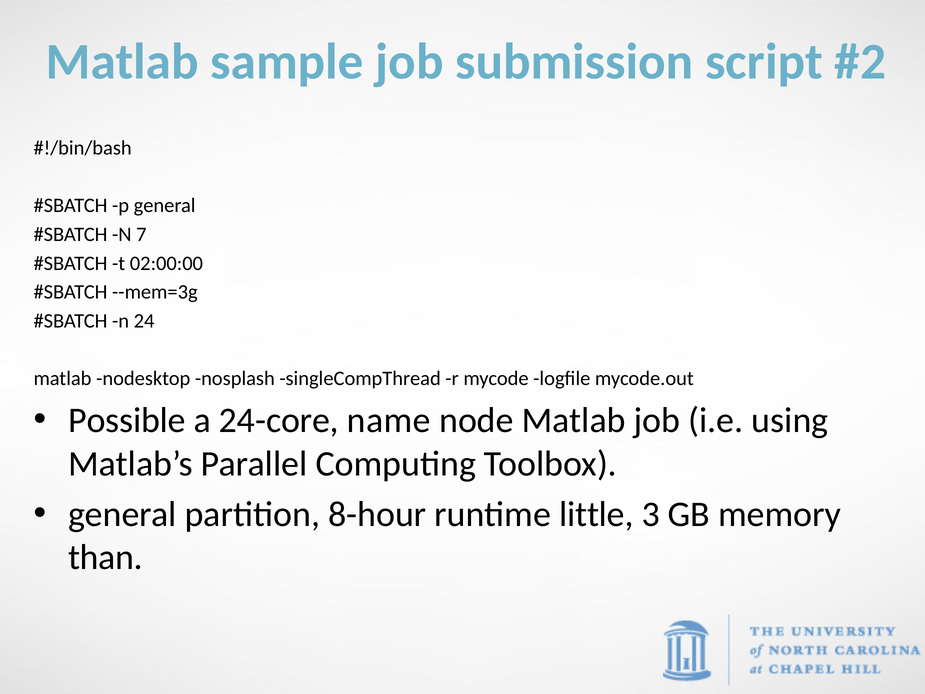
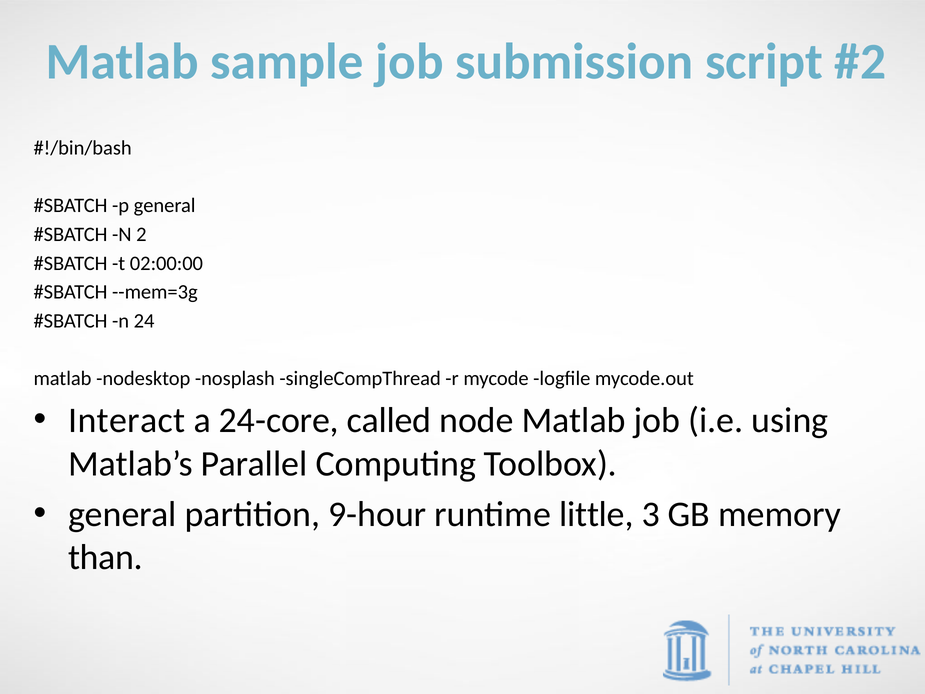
7: 7 -> 2 (141, 234)
Possible: Possible -> Interact (127, 420)
name: name -> called (389, 420)
8-hour: 8-hour -> 9-hour (377, 514)
